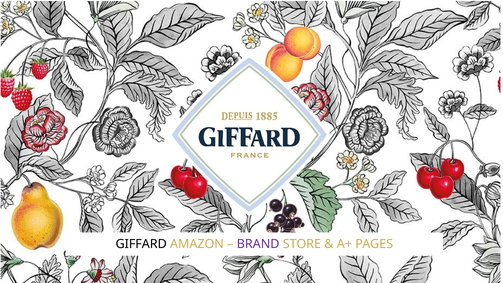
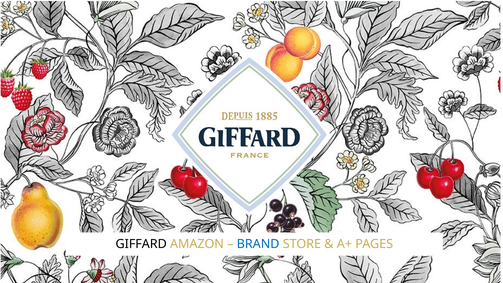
BRAND colour: purple -> blue (258, 244)
